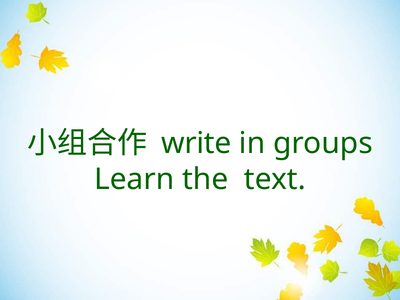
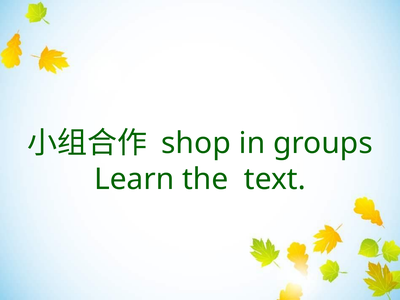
write: write -> shop (196, 143)
